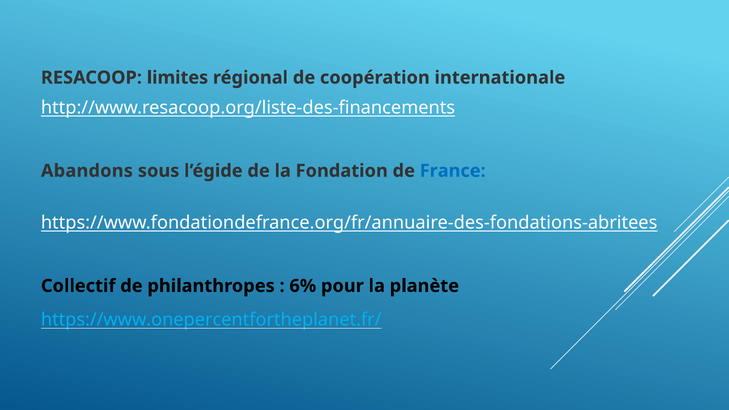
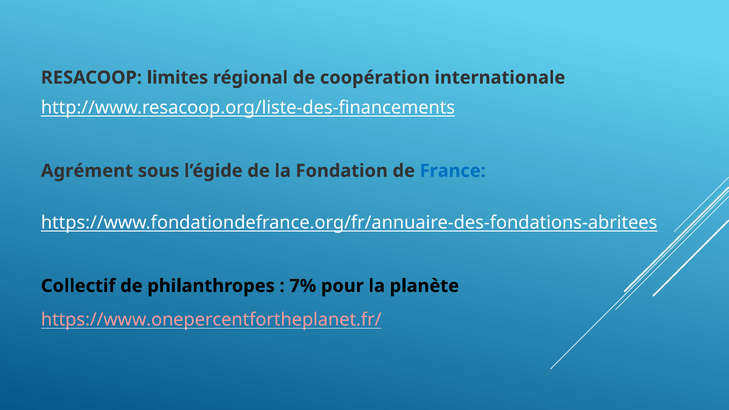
Abandons: Abandons -> Agrément (87, 171)
6%: 6% -> 7% (303, 286)
https://www.onepercentfortheplanet.fr/ colour: light blue -> pink (211, 320)
